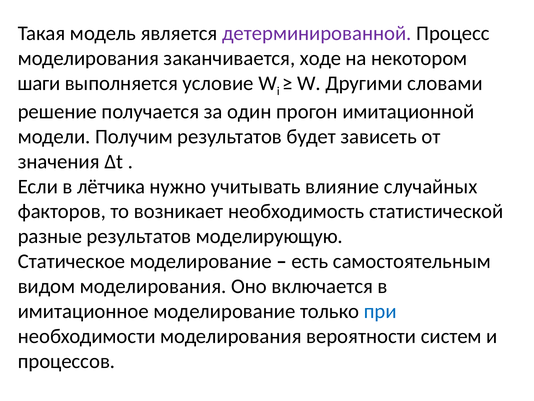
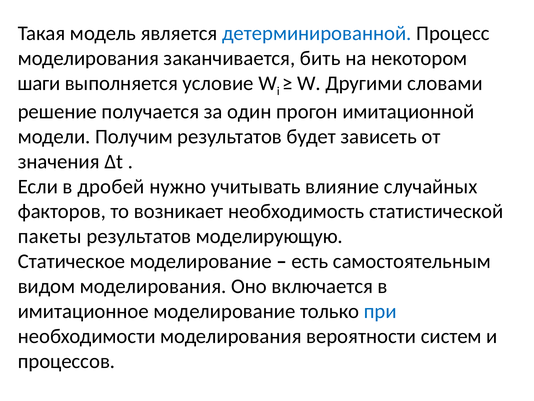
детерминированной colour: purple -> blue (317, 33)
ходе: ходе -> бить (320, 58)
лётчика: лётчика -> дробей (111, 186)
разные: разные -> пакеты (50, 236)
